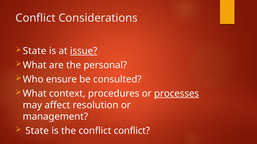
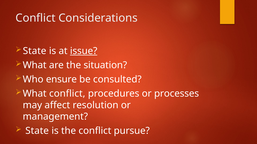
personal: personal -> situation (105, 65)
What context: context -> conflict (67, 94)
processes underline: present -> none (177, 94)
conflict conflict: conflict -> pursue (132, 131)
